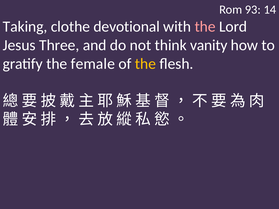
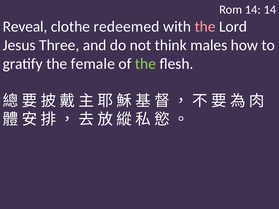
Rom 93: 93 -> 14 (253, 10)
Taking: Taking -> Reveal (25, 27)
devotional: devotional -> redeemed (127, 27)
vanity: vanity -> males (209, 45)
the colour: yellow -> light green (145, 64)
